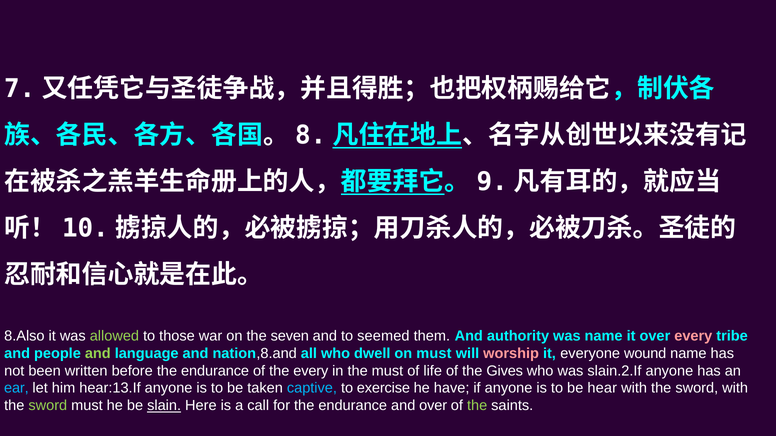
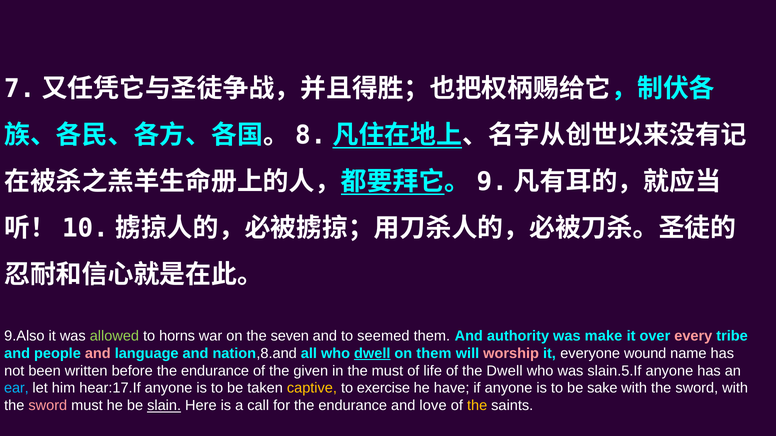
8.Also: 8.Also -> 9.Also (24, 336)
those: those -> horns (177, 336)
was name: name -> make (604, 336)
and colour: light green -> pink (98, 354)
dwell underline: none -> present (372, 354)
on must: must -> them (434, 354)
the every: every -> given (311, 371)
the Gives: Gives -> Dwell (505, 371)
slain.2.If: slain.2.If -> slain.5.If (614, 371)
hear:13.If: hear:13.If -> hear:17.If (110, 389)
captive colour: light blue -> yellow (312, 389)
hear: hear -> sake (602, 389)
sword colour: light green -> pink (48, 406)
and over: over -> love (433, 406)
the colour: light green -> yellow (477, 406)
